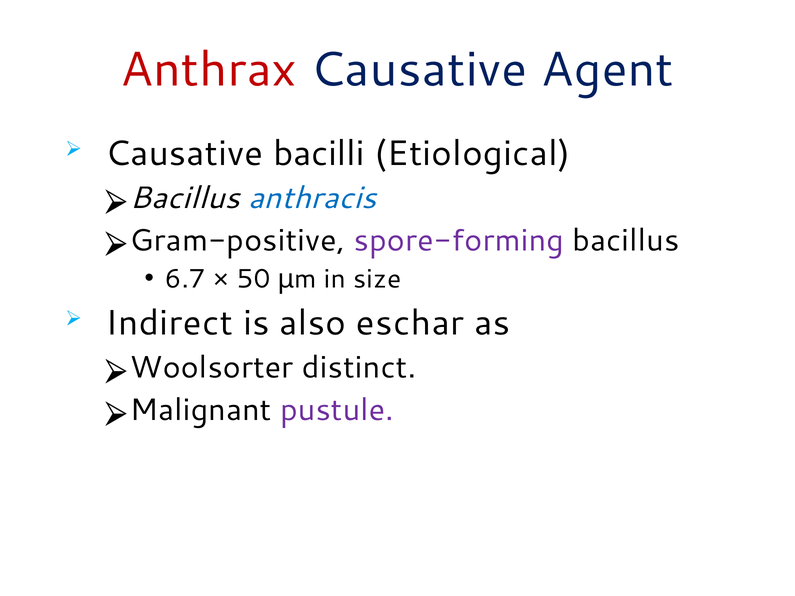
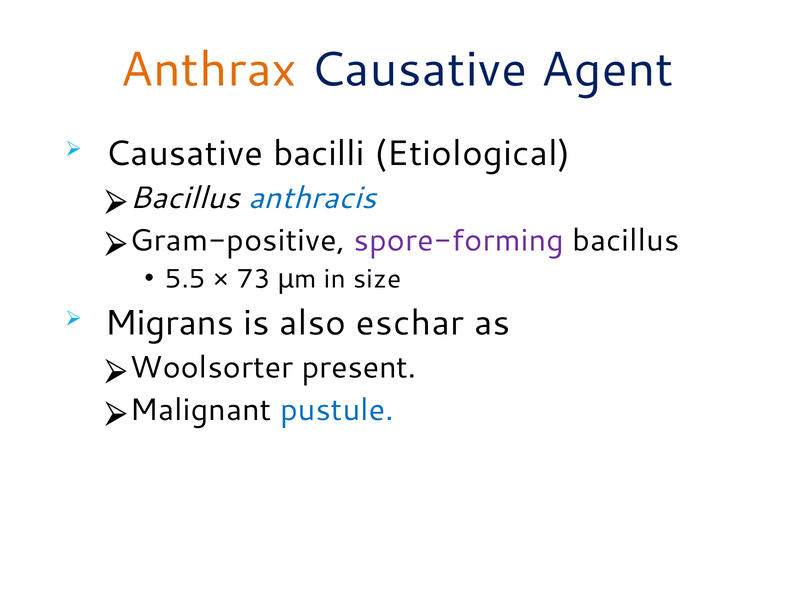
Anthrax colour: red -> orange (209, 70)
6.7: 6.7 -> 5.5 (185, 279)
50: 50 -> 73 (254, 279)
Indirect: Indirect -> Migrans (169, 323)
distinct: distinct -> present (359, 368)
pustule colour: purple -> blue (337, 410)
